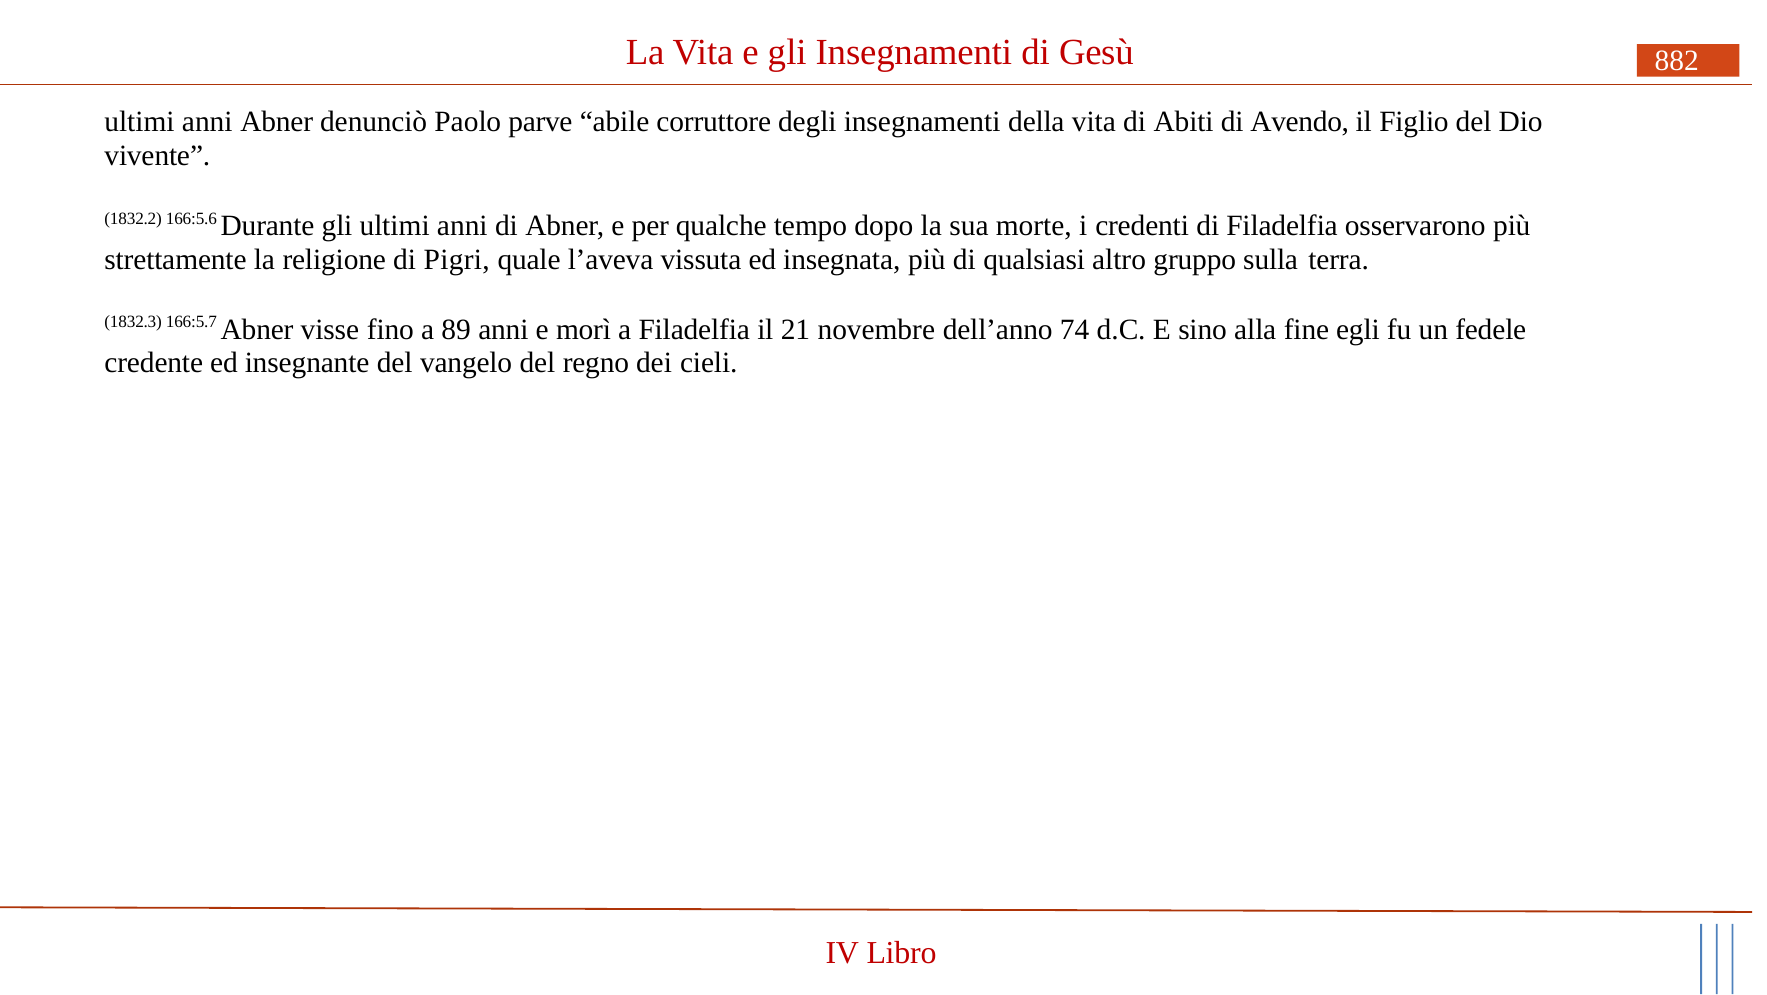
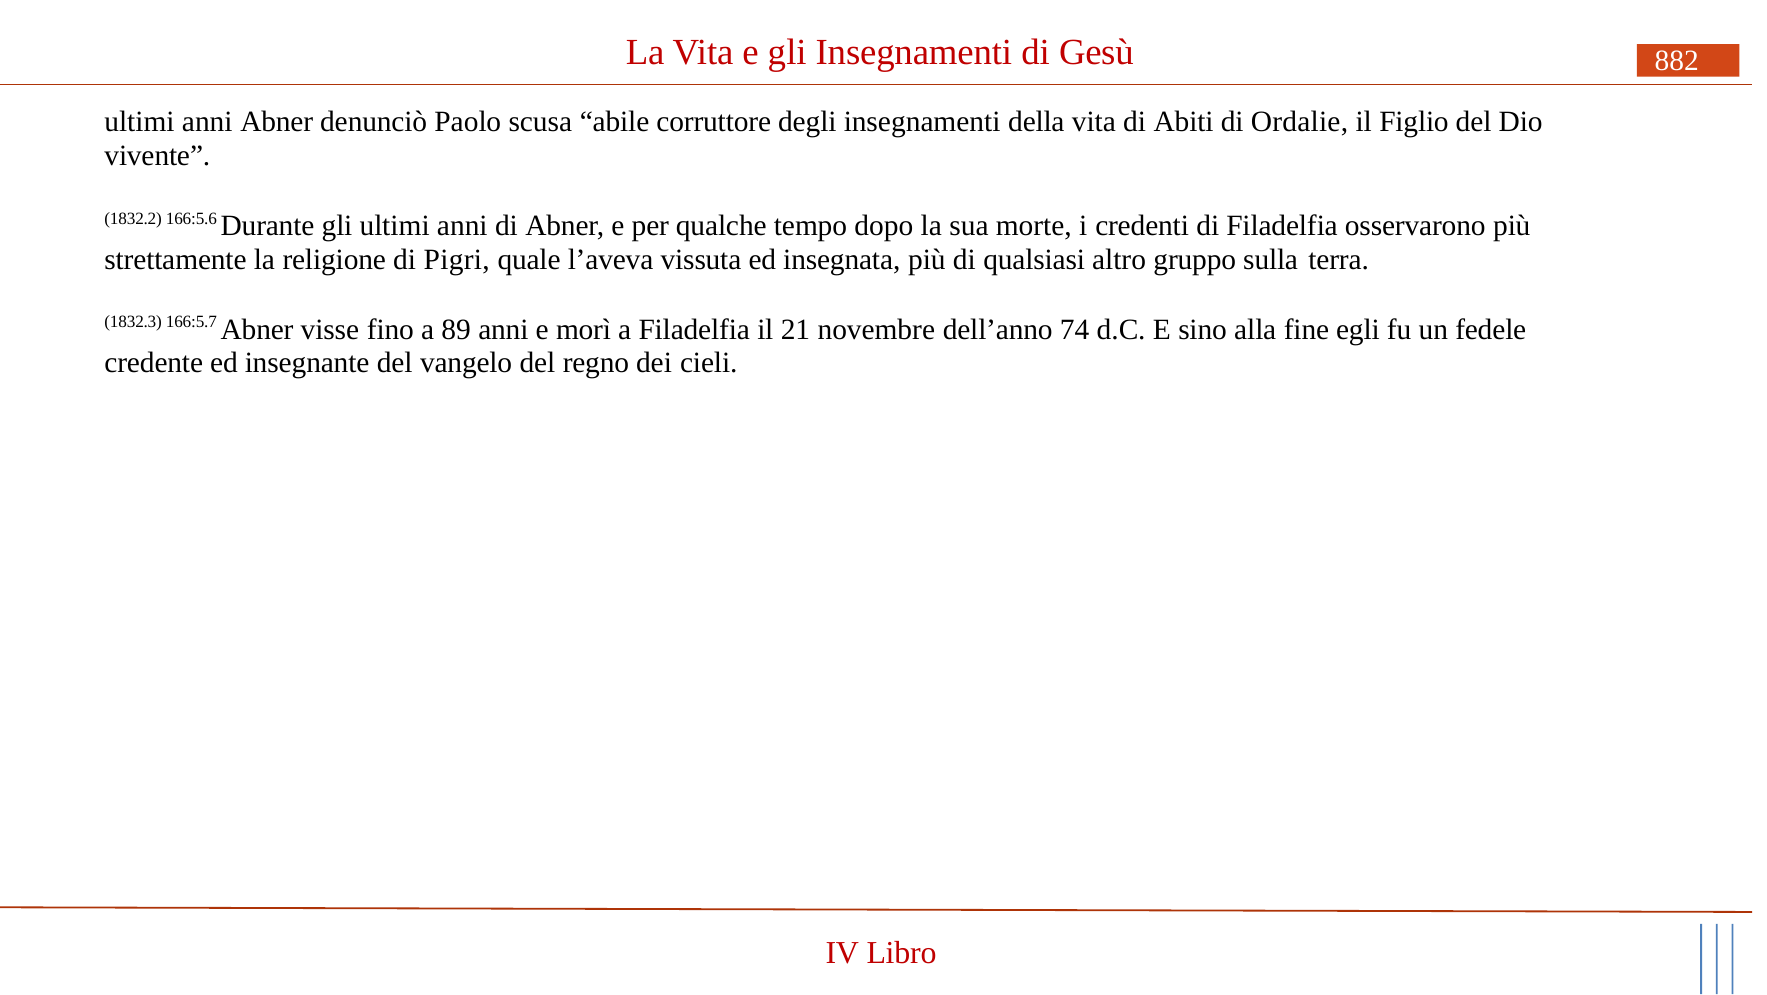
parve: parve -> scusa (540, 122)
Avendo: Avendo -> Ordalie (1299, 122)
